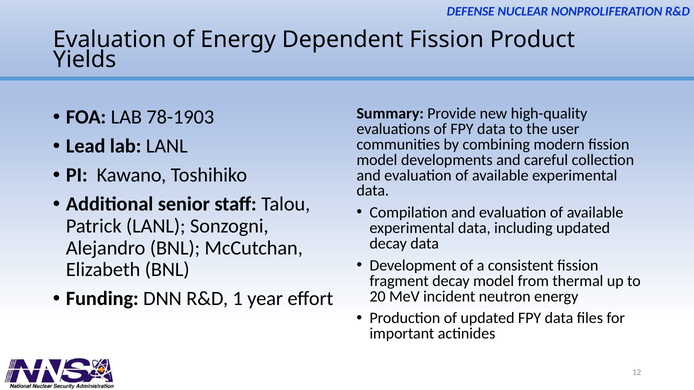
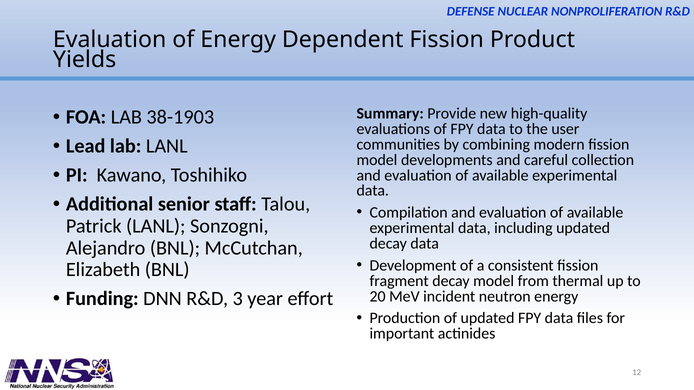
78-1903: 78-1903 -> 38-1903 (180, 117)
1: 1 -> 3 (238, 299)
